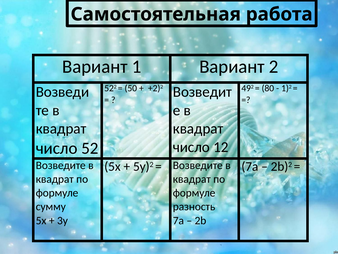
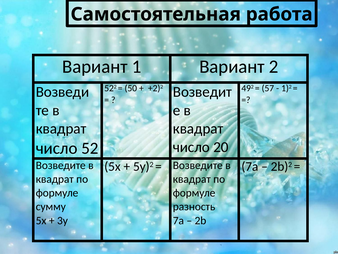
80: 80 -> 57 (268, 88)
12: 12 -> 20 (221, 147)
